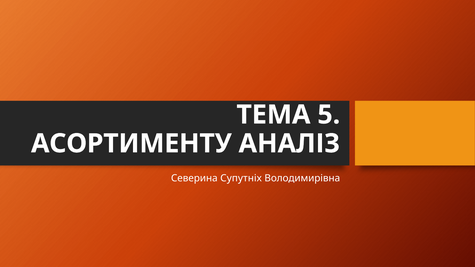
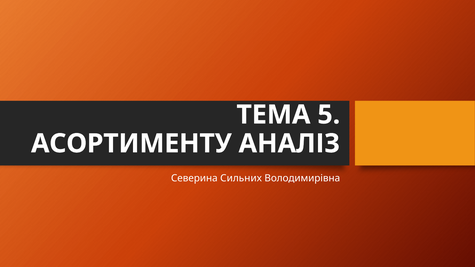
Супутніх: Супутніх -> Сильних (241, 178)
